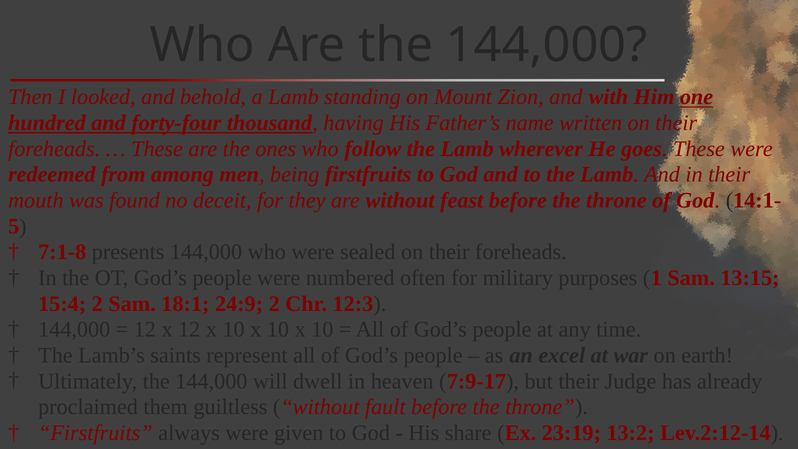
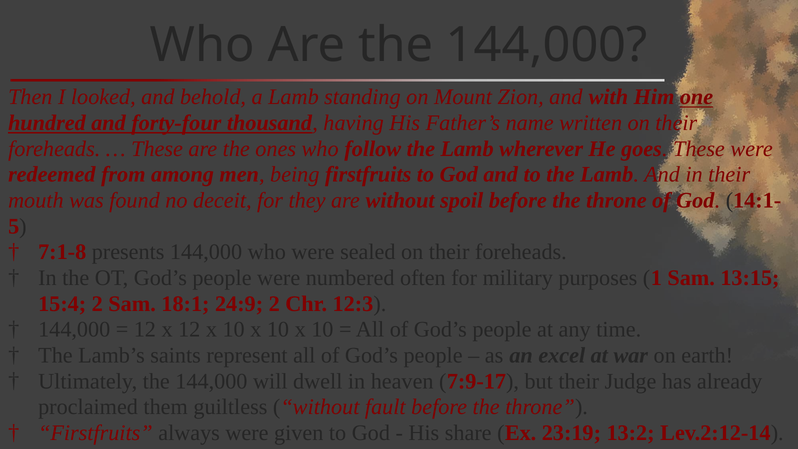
feast: feast -> spoil (462, 200)
